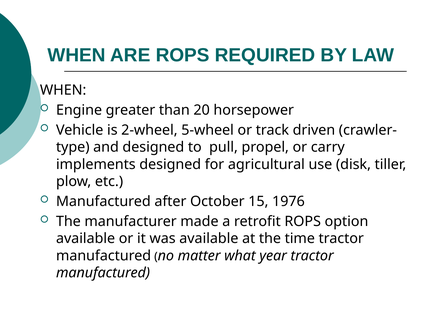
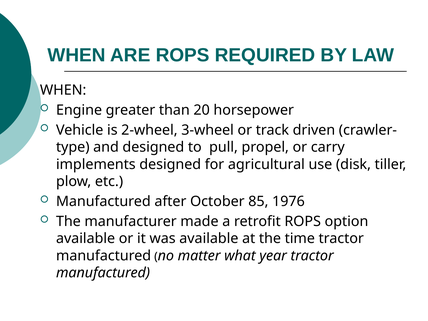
5-wheel: 5-wheel -> 3-wheel (208, 130)
15: 15 -> 85 (258, 201)
